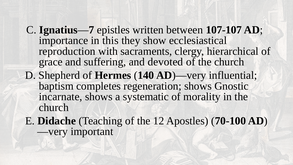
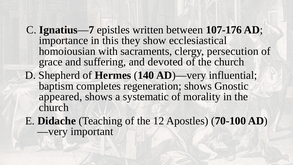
107-107: 107-107 -> 107-176 (224, 30)
reproduction: reproduction -> homoiousian (67, 51)
hierarchical: hierarchical -> persecution (233, 51)
incarnate: incarnate -> appeared (61, 97)
